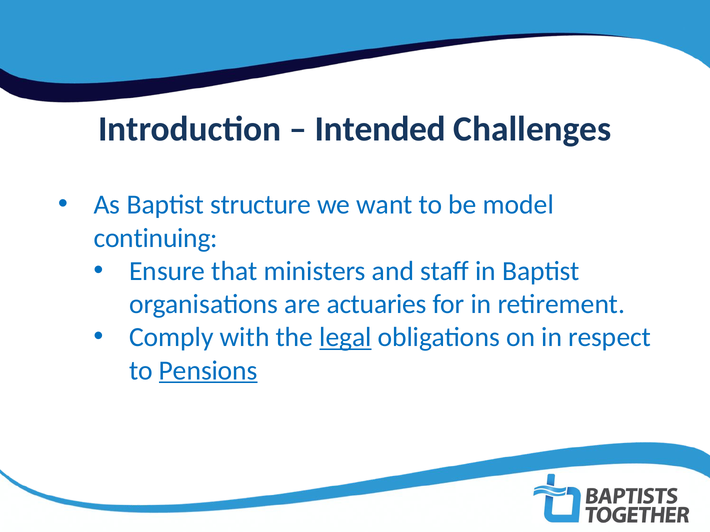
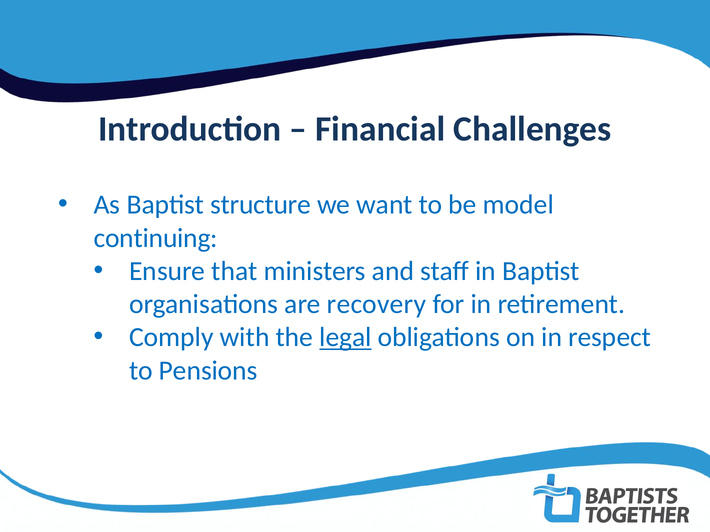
Intended: Intended -> Financial (380, 129)
actuaries: actuaries -> recovery (376, 304)
Pensions underline: present -> none (208, 371)
